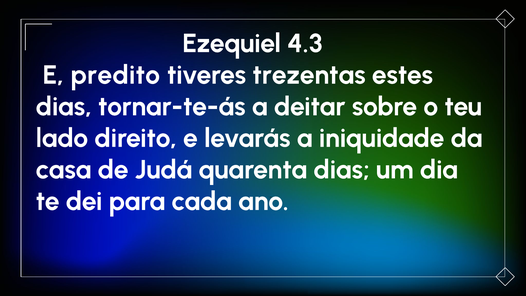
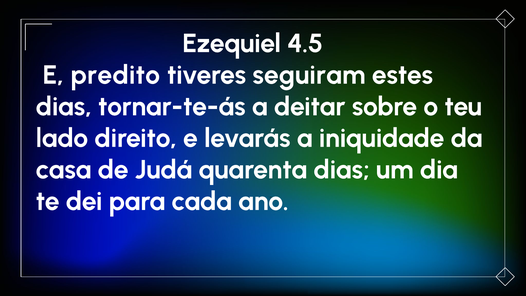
4.3: 4.3 -> 4.5 (305, 43)
trezentas: trezentas -> seguiram (309, 75)
